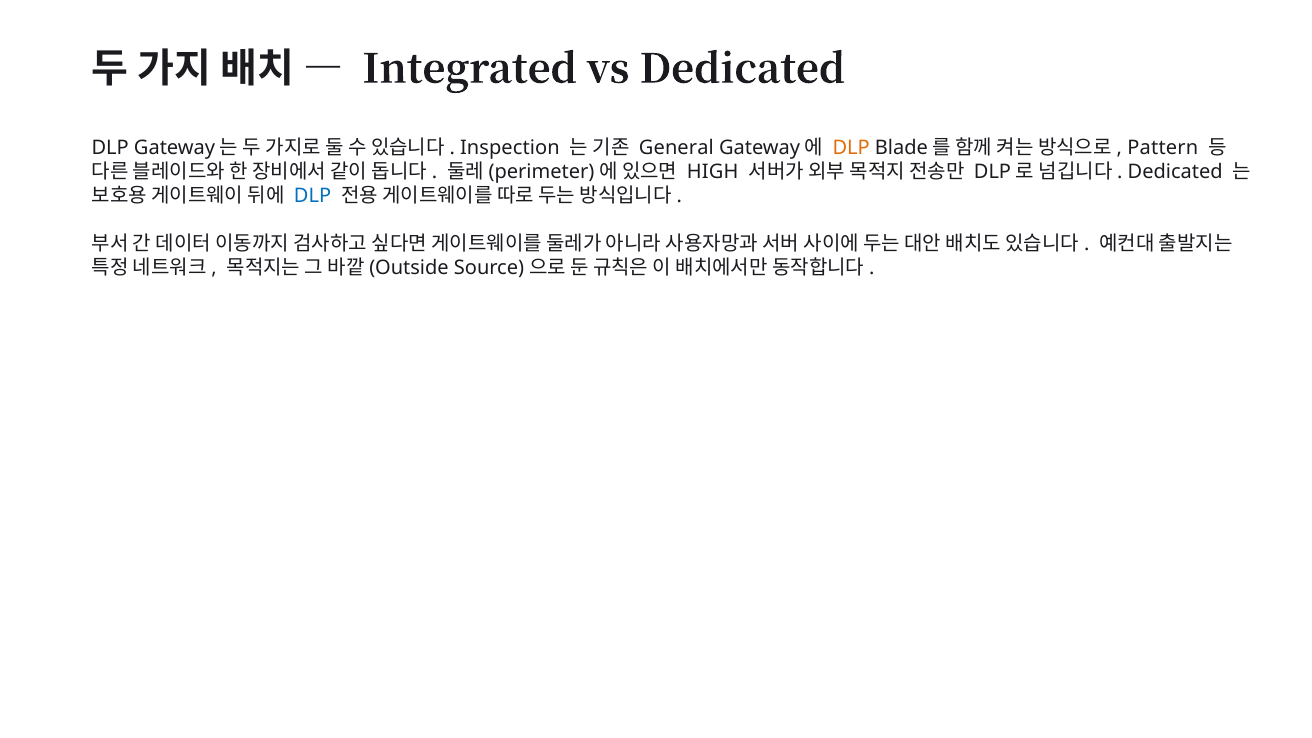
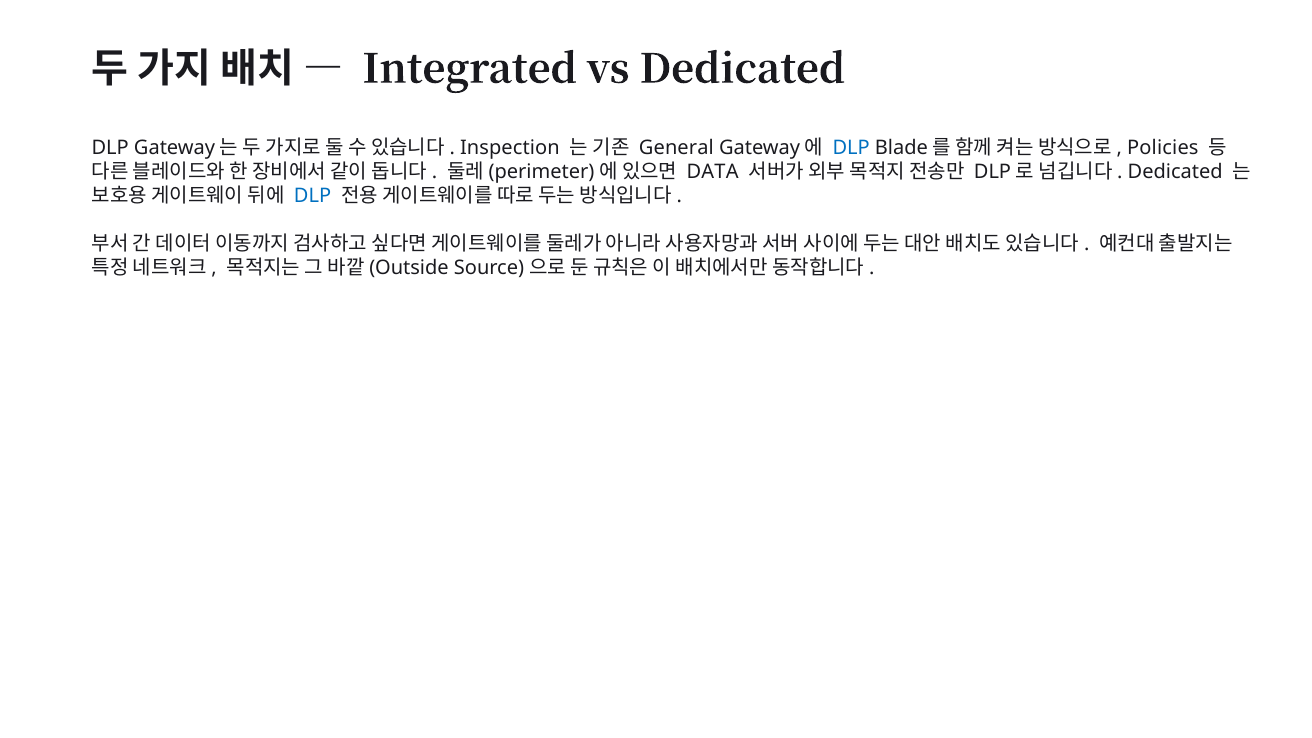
DLP colour: orange -> blue (851, 148)
Pattern: Pattern -> Policies (1163, 148)
HIGH: HIGH -> DATA (713, 172)
